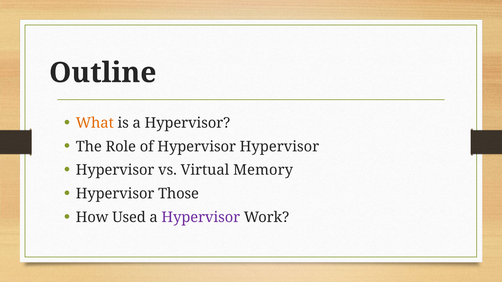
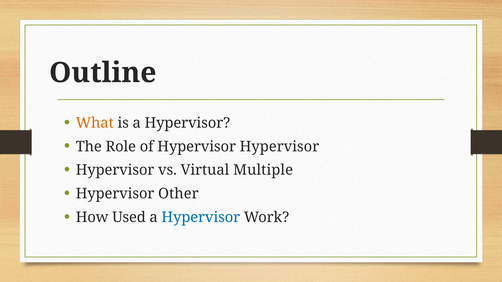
Memory: Memory -> Multiple (263, 170)
Those: Those -> Other (178, 194)
Hypervisor colour: purple -> blue (201, 218)
